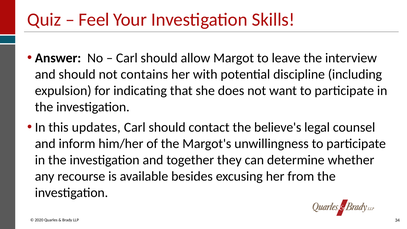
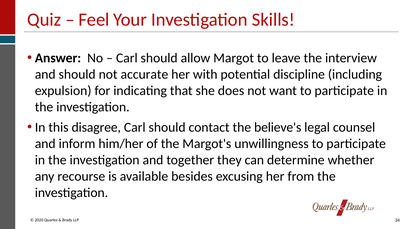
contains: contains -> accurate (144, 74)
updates: updates -> disagree (96, 127)
